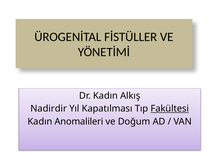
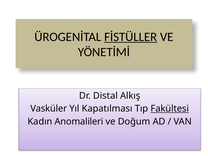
FİSTÜLLER underline: none -> present (131, 37)
Dr Kadın: Kadın -> Distal (105, 96)
Nadirdir: Nadirdir -> Vasküler (49, 109)
